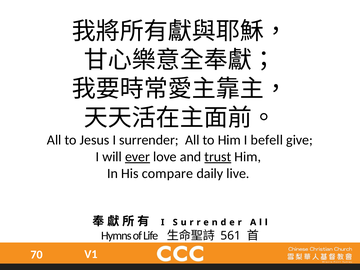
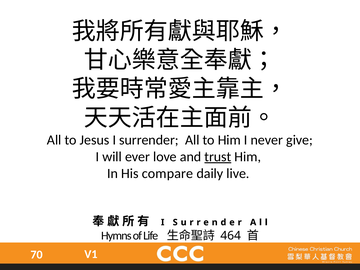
befell: befell -> never (267, 140)
ever underline: present -> none (138, 157)
561: 561 -> 464 (231, 236)
